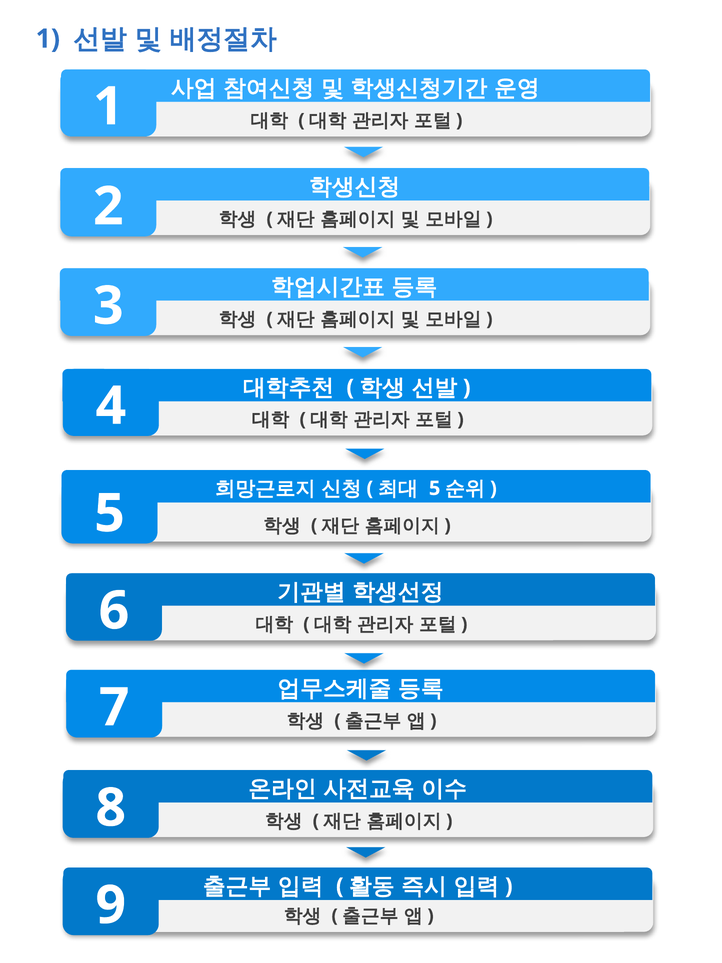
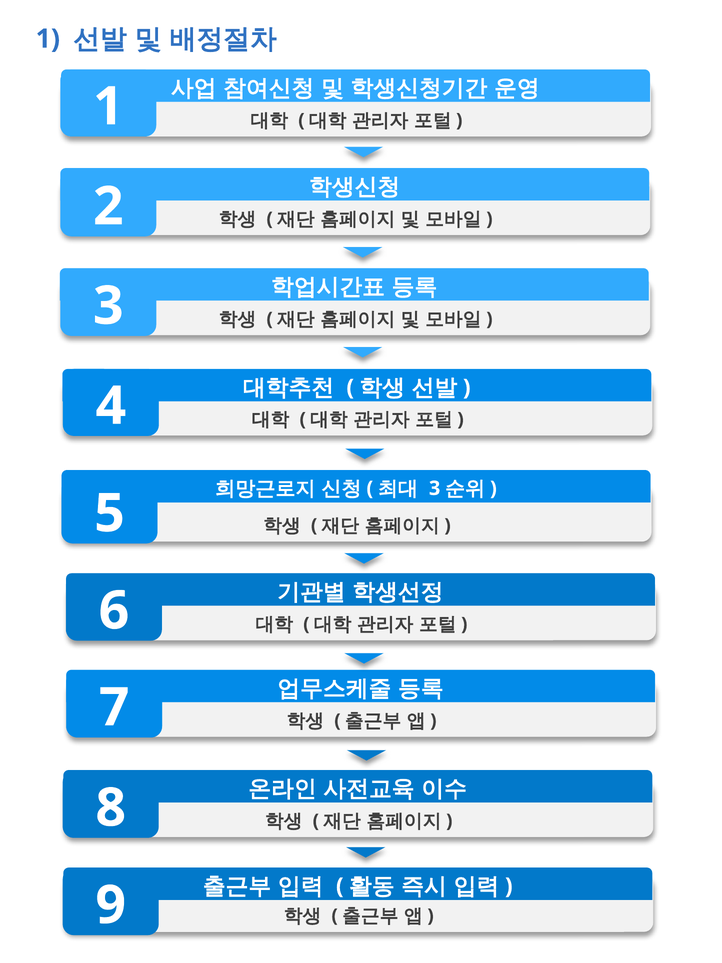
5: 5 -> 3 (435, 488)
